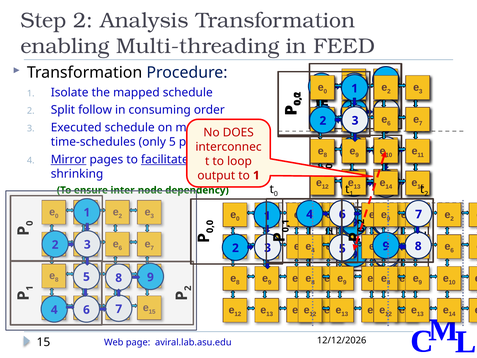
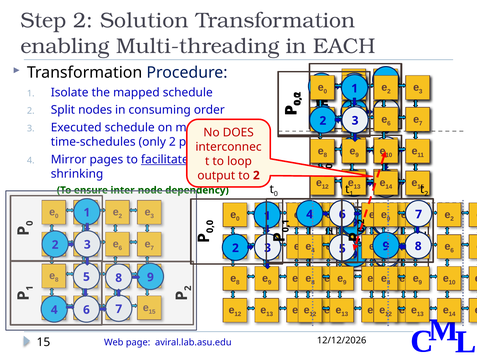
Analysis: Analysis -> Solution (144, 21)
FEED: FEED -> EACH (344, 46)
follow: follow -> nodes (95, 110)
only 5: 5 -> 2 (172, 142)
Mirror underline: present -> none (69, 160)
to 1: 1 -> 2 (256, 175)
